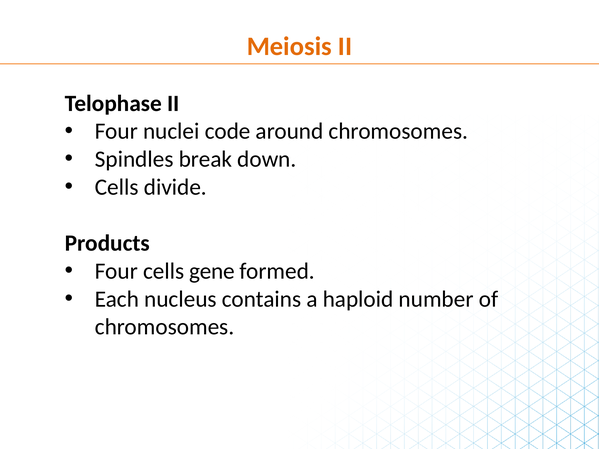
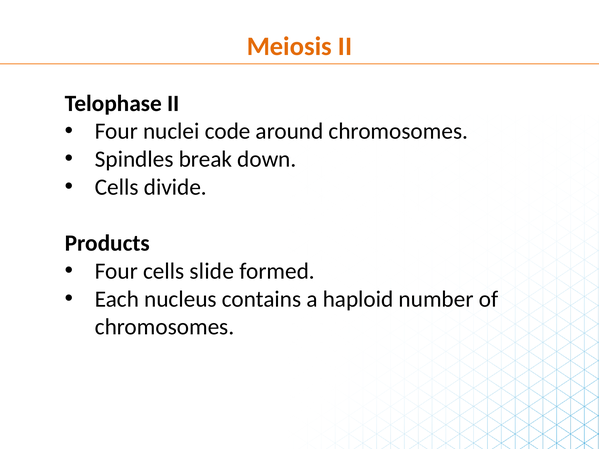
gene: gene -> slide (212, 271)
